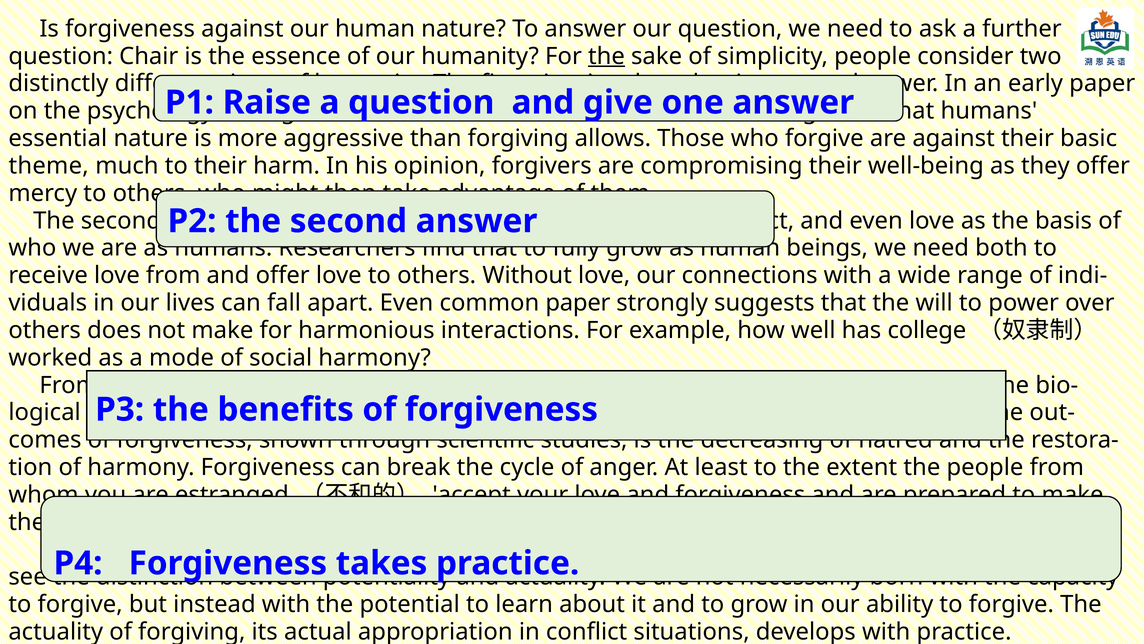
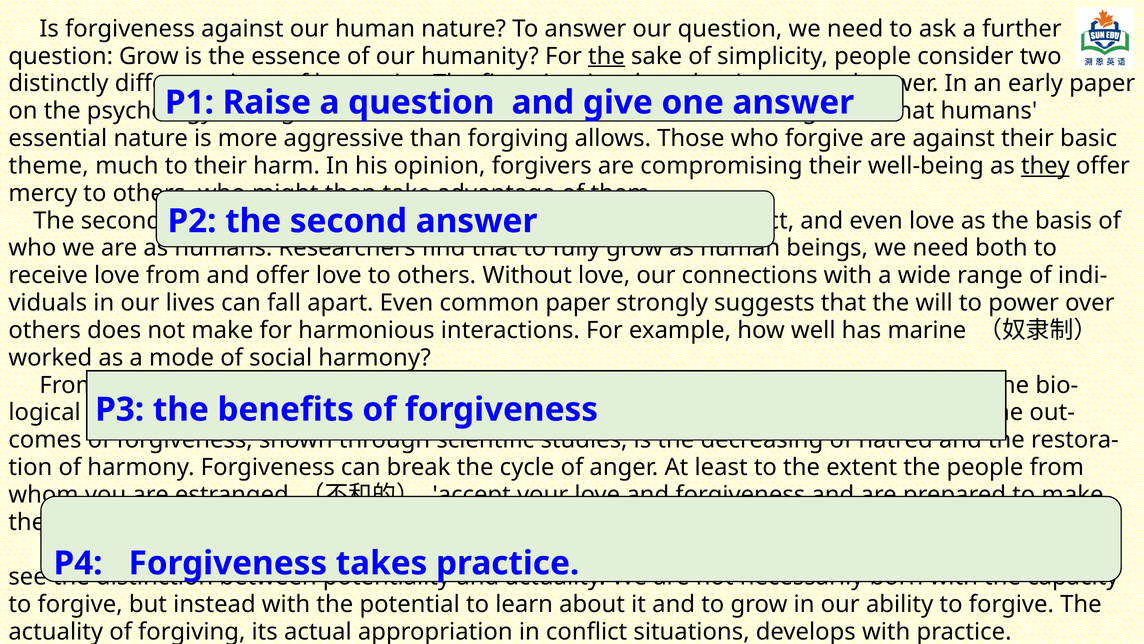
question Chair: Chair -> Grow (149, 56)
they underline: none -> present (1045, 166)
college: college -> marine (927, 330)
